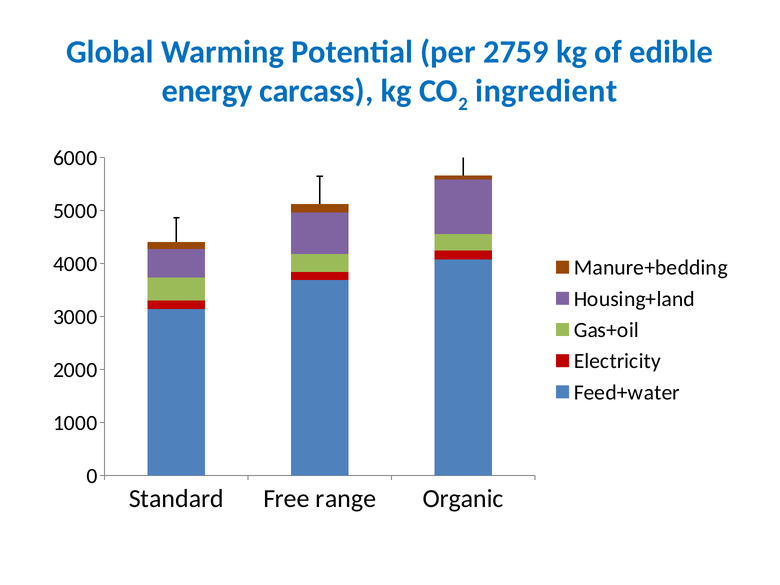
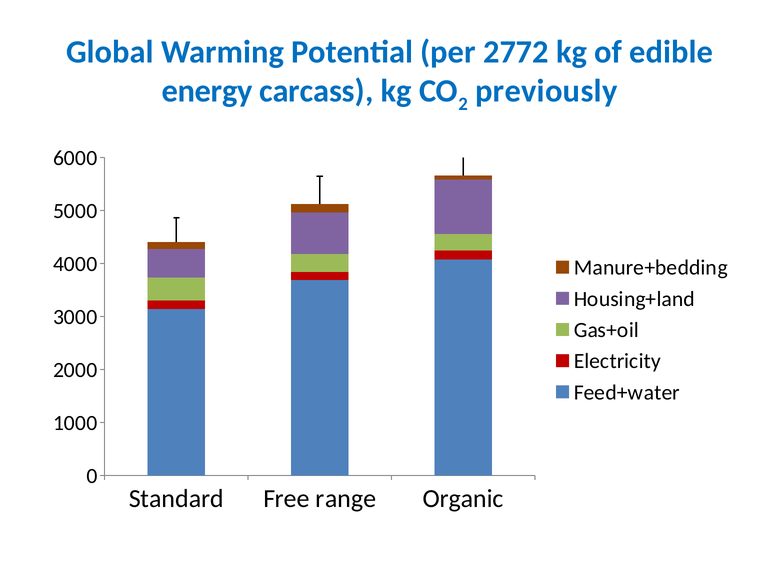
2759: 2759 -> 2772 (516, 52)
ingredient: ingredient -> previously (546, 91)
